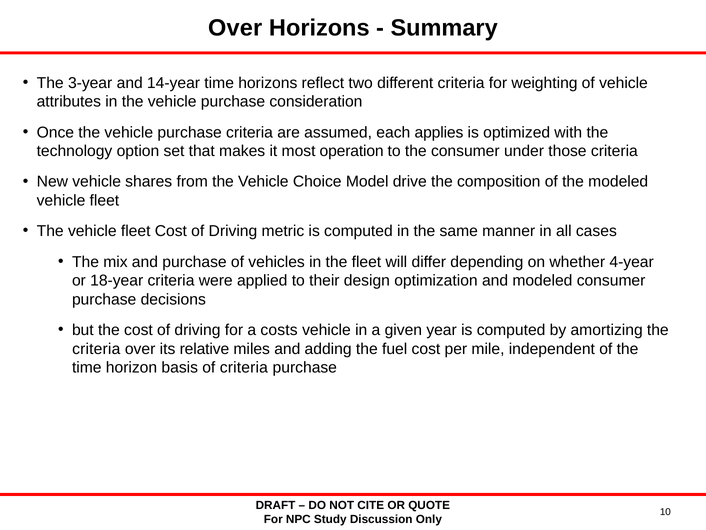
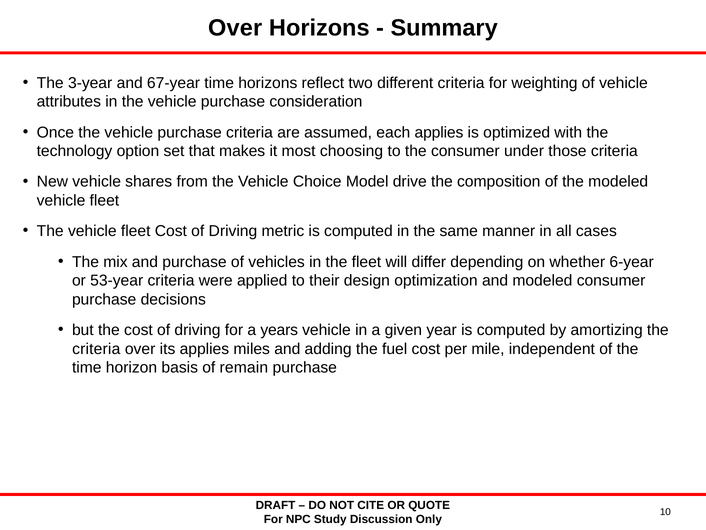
14-year: 14-year -> 67-year (174, 83)
operation: operation -> choosing (352, 151)
4-year: 4-year -> 6-year (632, 262)
18-year: 18-year -> 53-year (117, 280)
costs: costs -> years (279, 330)
its relative: relative -> applies (204, 349)
of criteria: criteria -> remain (244, 367)
